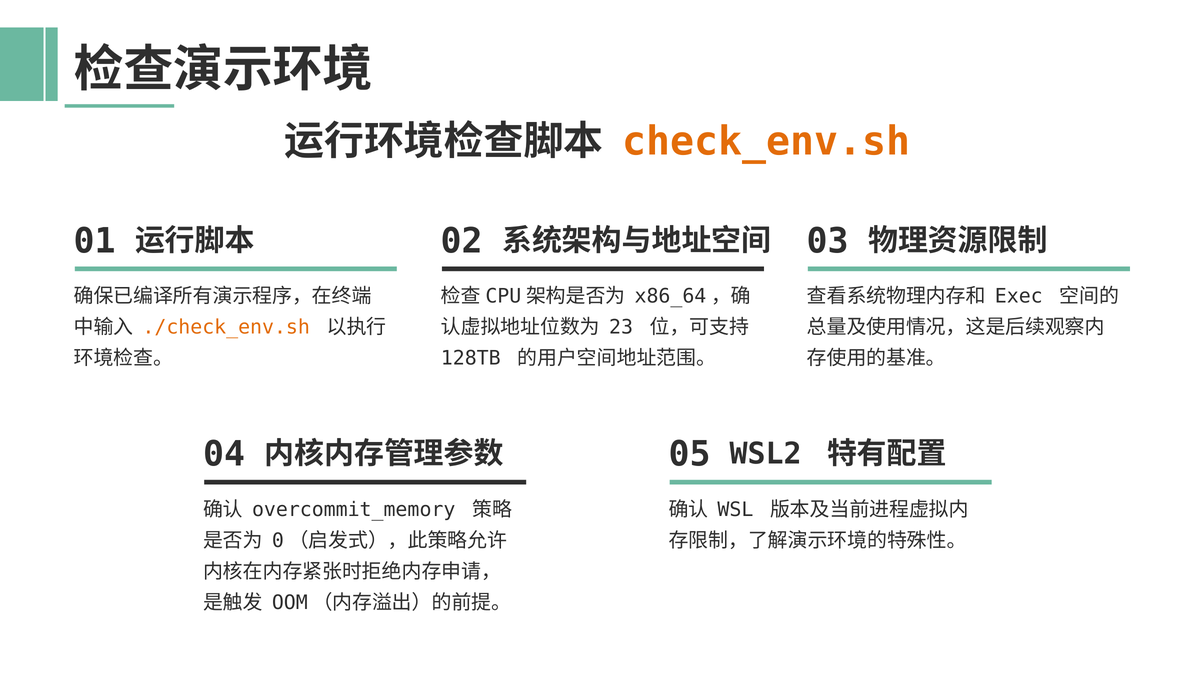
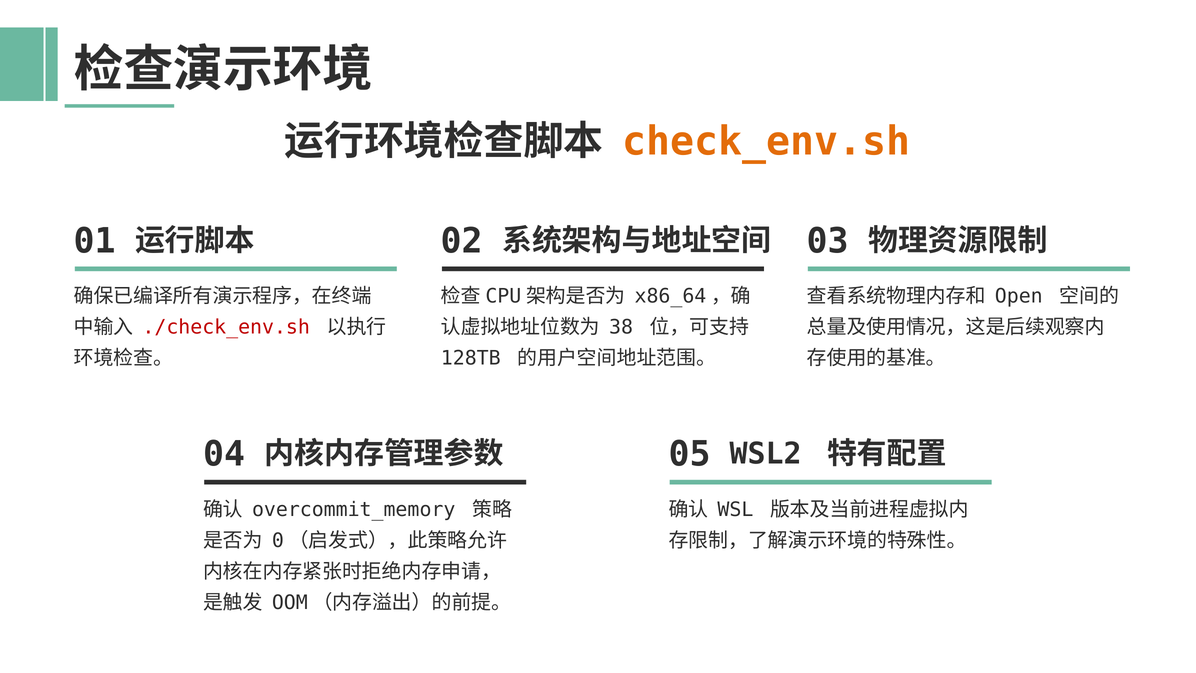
Exec: Exec -> Open (1019, 296)
./check_env.sh colour: orange -> red (226, 327)
23: 23 -> 38 (621, 327)
